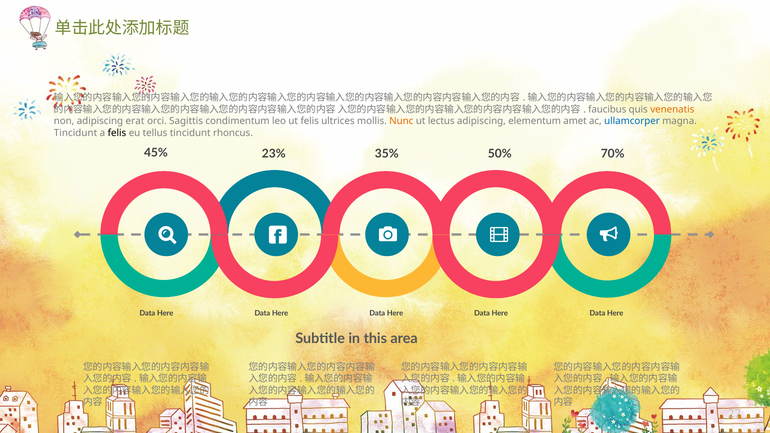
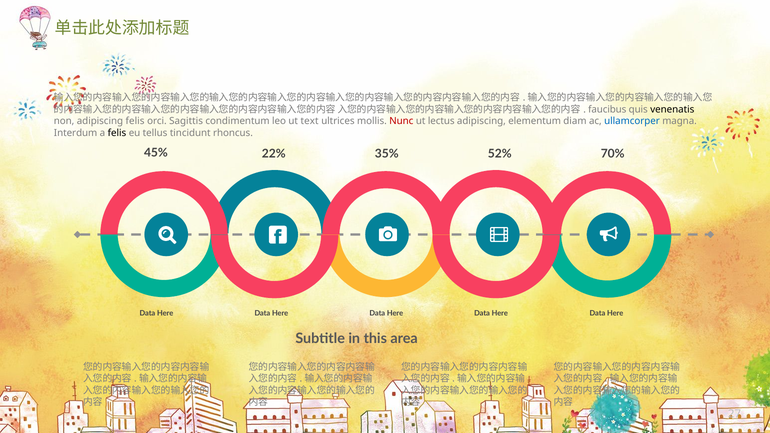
venenatis colour: orange -> black (672, 109)
adipiscing erat: erat -> felis (135, 121)
ut felis: felis -> text (310, 121)
Nunc colour: orange -> red (401, 121)
amet: amet -> diam (575, 121)
Tincidunt: Tincidunt -> Interdum (76, 133)
23%: 23% -> 22% (274, 154)
50%: 50% -> 52% (500, 154)
